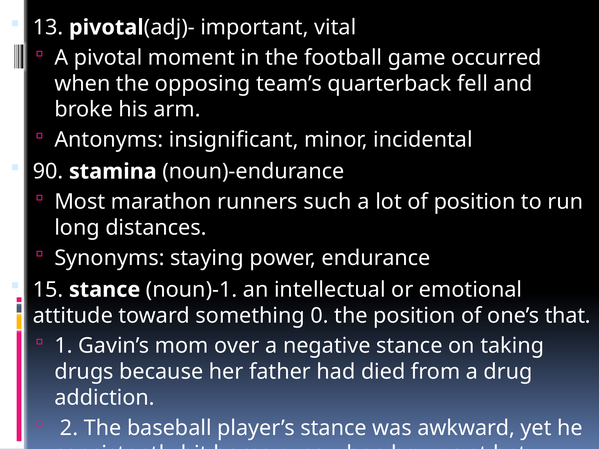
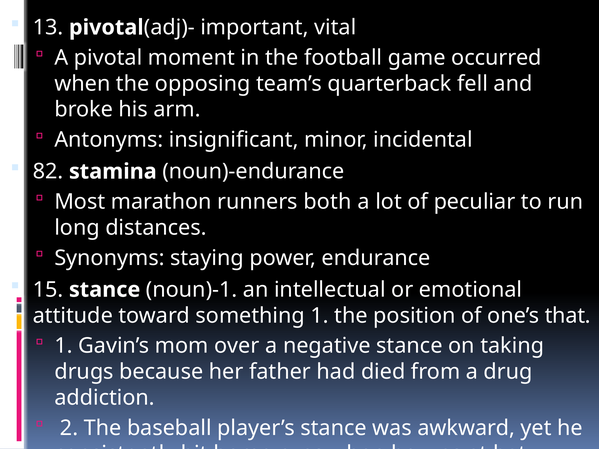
90: 90 -> 82 (48, 172)
such: such -> both (328, 202)
of position: position -> peculiar (474, 202)
something 0: 0 -> 1 (320, 316)
